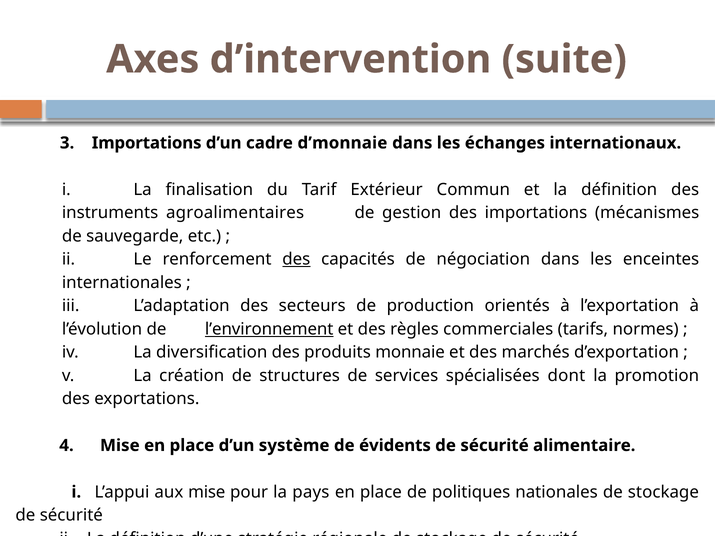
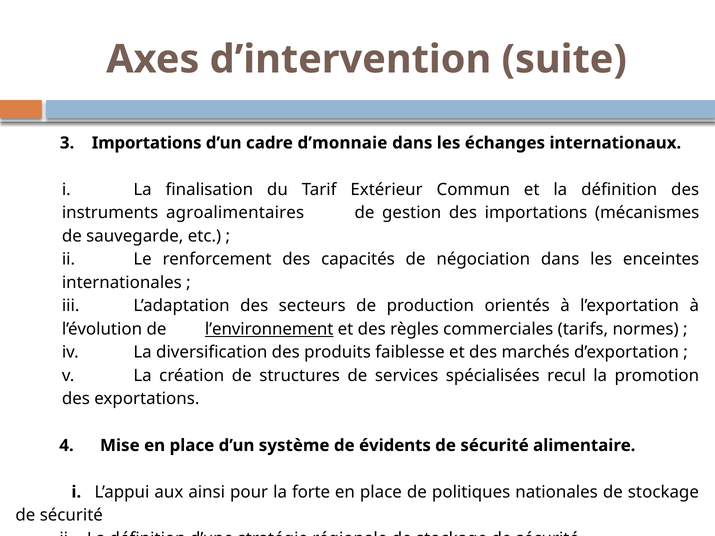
des underline: present -> none (296, 259)
monnaie: monnaie -> faiblesse (410, 352)
dont: dont -> recul (567, 376)
aux mise: mise -> ainsi (207, 492)
pays: pays -> forte (311, 492)
